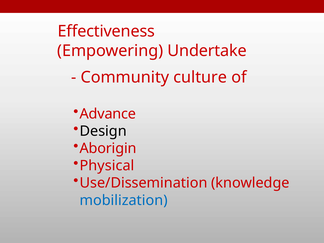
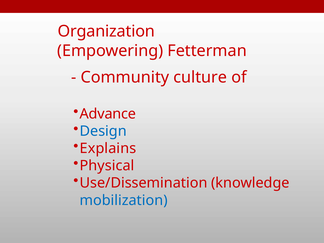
Effectiveness: Effectiveness -> Organization (106, 31)
Undertake: Undertake -> Fetterman (207, 51)
Design colour: black -> blue (103, 131)
Aborigin: Aborigin -> Explains (108, 148)
